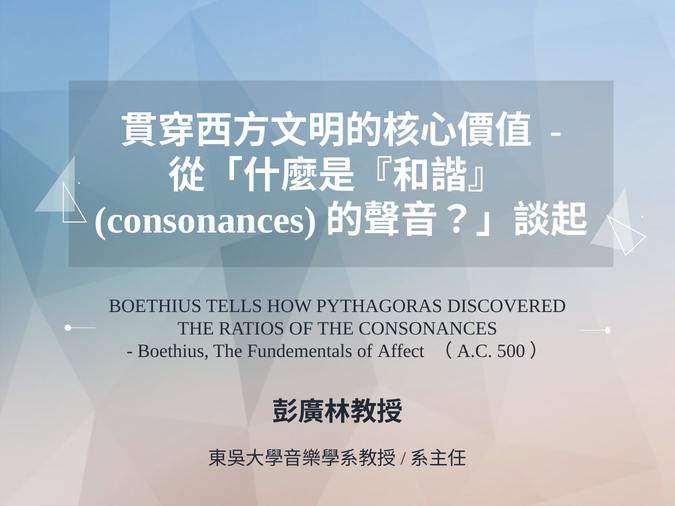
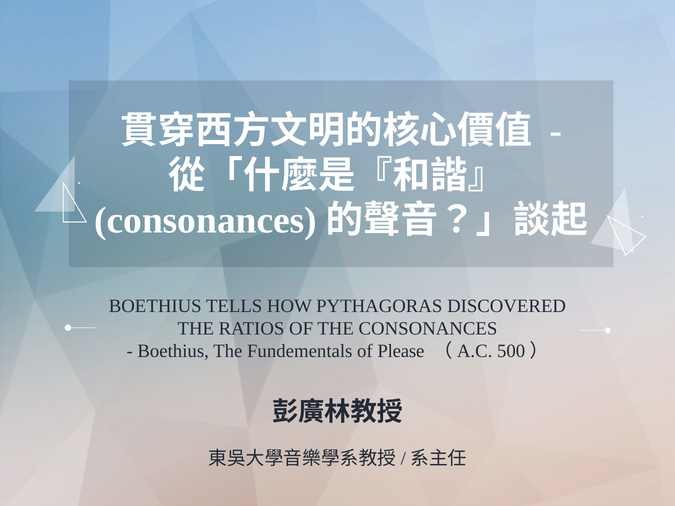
Affect: Affect -> Please (401, 351)
